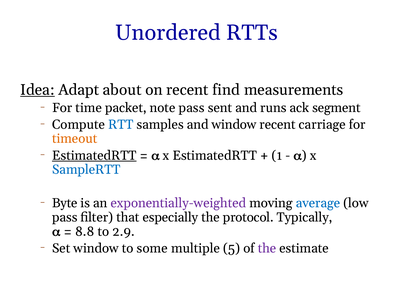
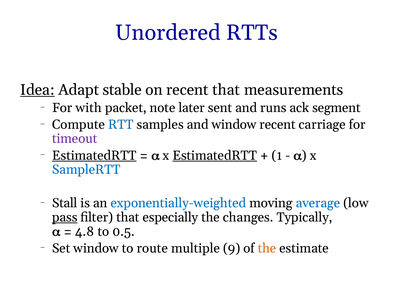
about: about -> stable (122, 90)
recent find: find -> that (226, 90)
time: time -> with (89, 108)
note pass: pass -> later (192, 108)
timeout colour: orange -> purple (75, 139)
EstimatedRTT underline: none -> present (215, 155)
Byte: Byte -> Stall (65, 203)
exponentially-weighted colour: purple -> blue (178, 203)
pass underline: none -> present (65, 217)
protocol: protocol -> changes (248, 217)
8.8: 8.8 -> 4.8 (85, 231)
2.9: 2.9 -> 0.5 (124, 231)
some: some -> route (152, 248)
5: 5 -> 9 (232, 248)
the colour: purple -> orange (267, 248)
